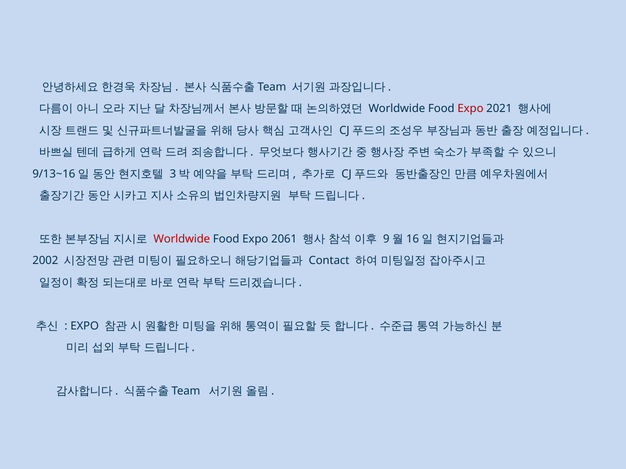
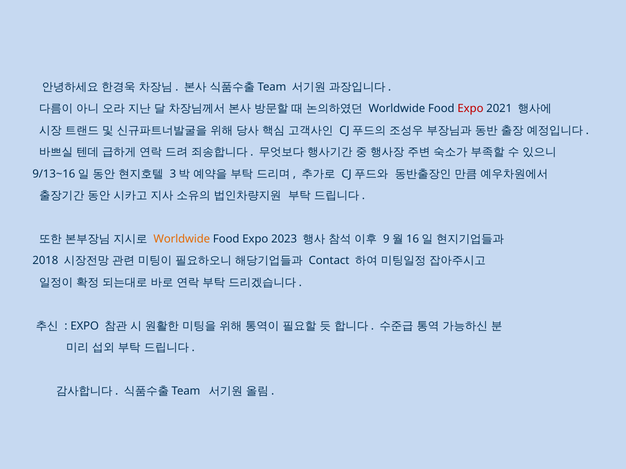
Worldwide colour: red -> orange (182, 239)
2061: 2061 -> 2023 (284, 239)
2002: 2002 -> 2018 (45, 261)
